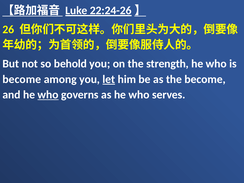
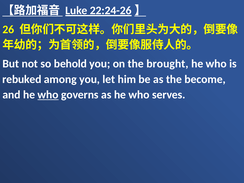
strength: strength -> brought (167, 64)
become: become -> rebuked (22, 79)
let underline: present -> none (109, 79)
